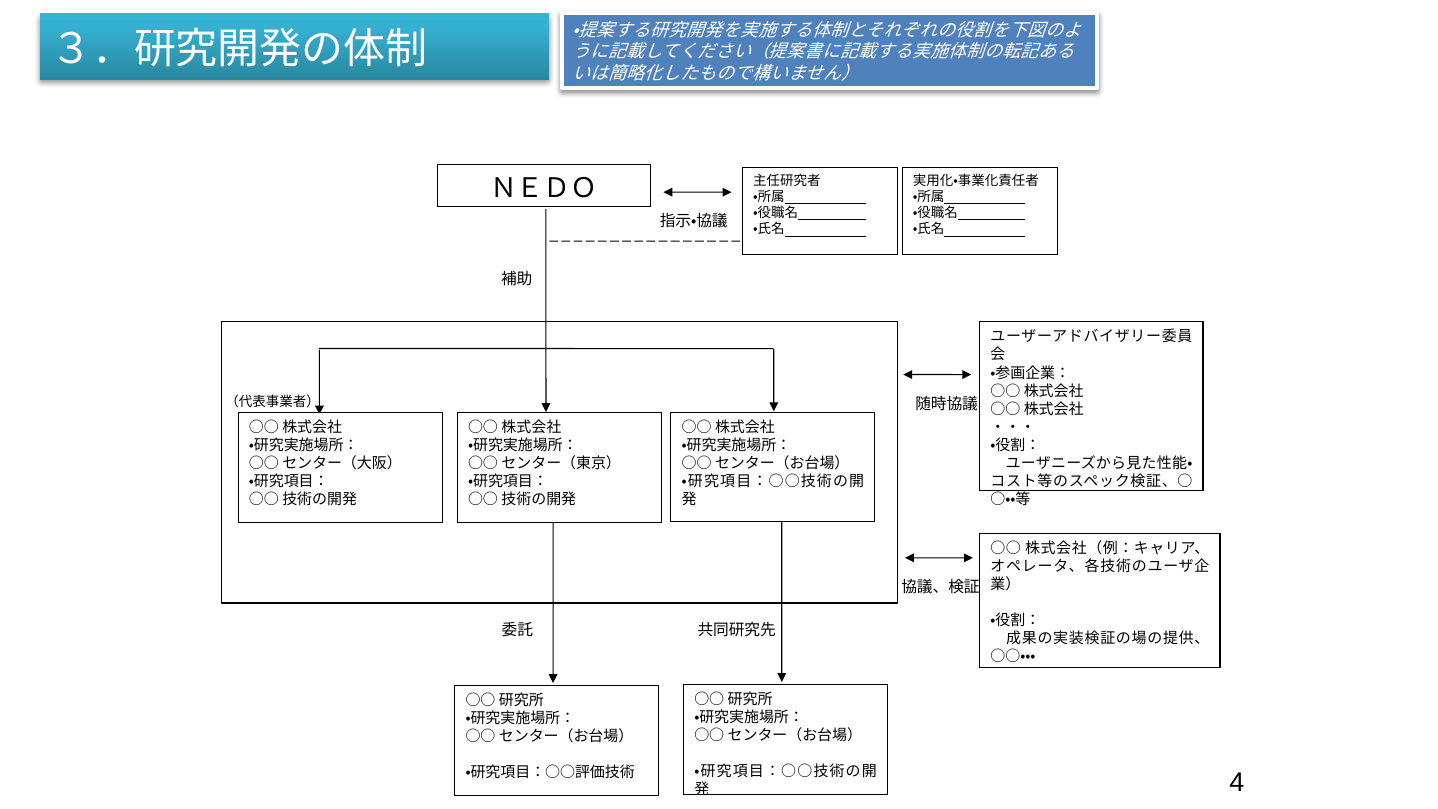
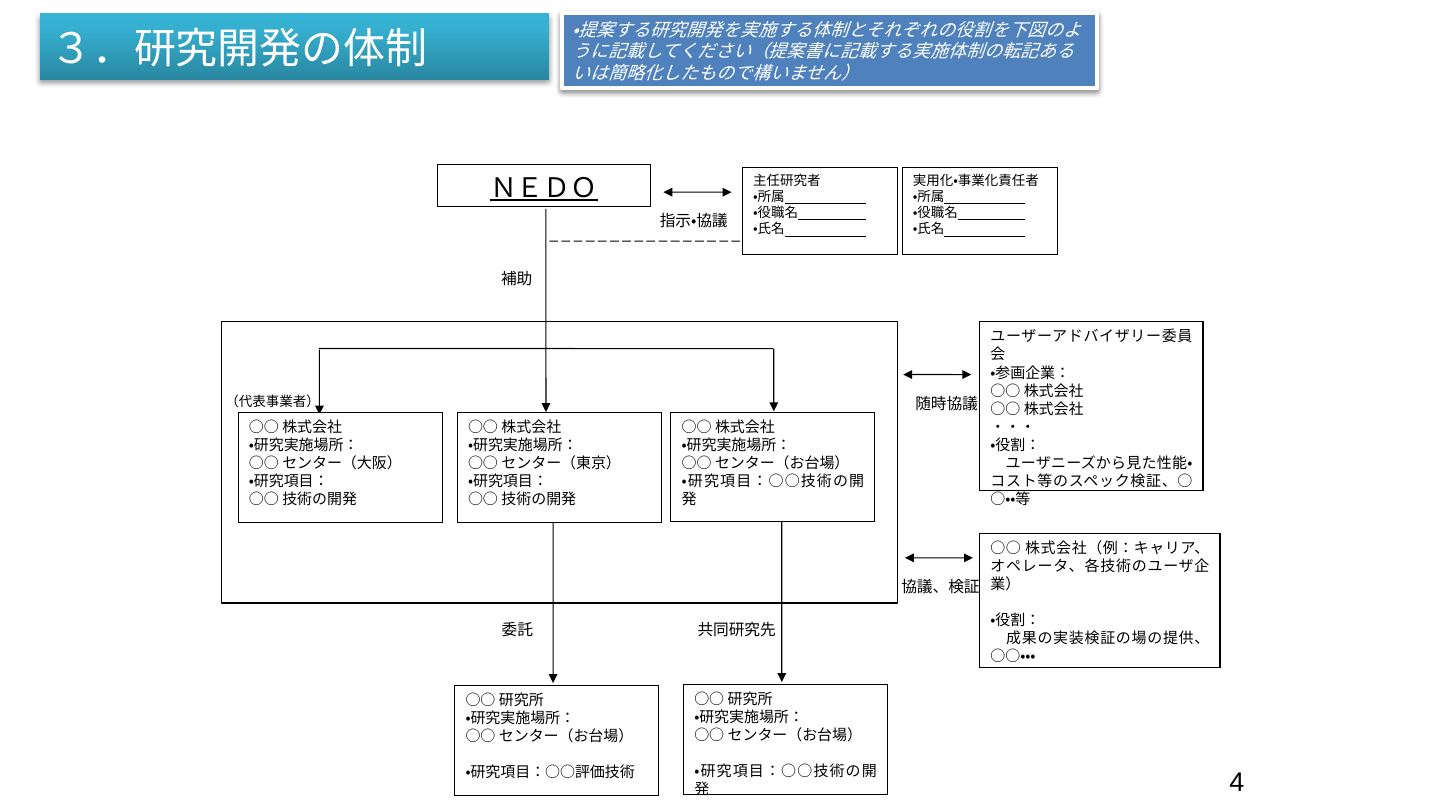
ＮＥＤＯ underline: none -> present (544, 188)
